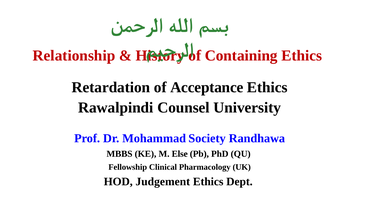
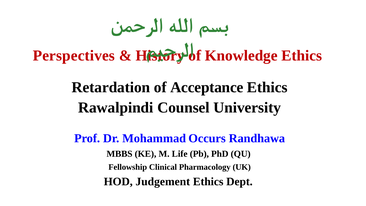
Relationship: Relationship -> Perspectives (74, 56)
Containing: Containing -> Knowledge (241, 56)
Society: Society -> Occurs (207, 138)
Else: Else -> Life (180, 154)
